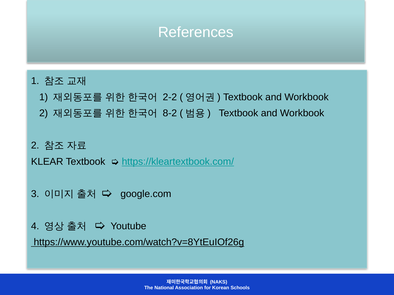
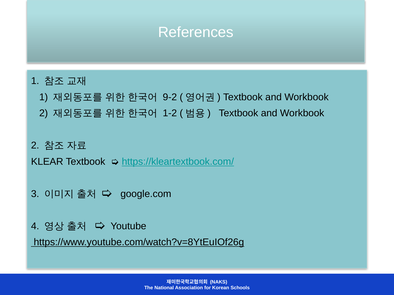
2-2: 2-2 -> 9-2 (170, 97)
8-2: 8-2 -> 1-2 (170, 113)
